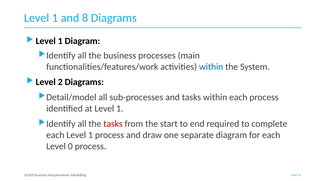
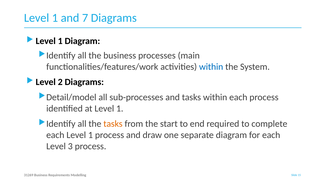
8: 8 -> 7 (85, 18)
tasks colour: red -> orange (113, 124)
0: 0 -> 3 (70, 147)
